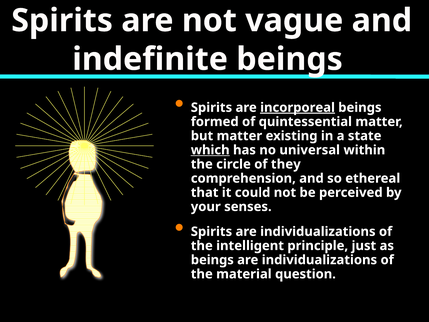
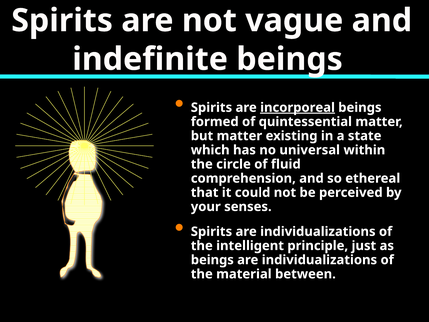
which underline: present -> none (210, 150)
they: they -> fluid (286, 164)
question: question -> between (305, 274)
